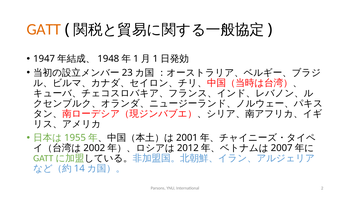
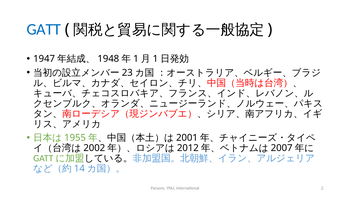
GATT colour: orange -> blue (44, 29)
